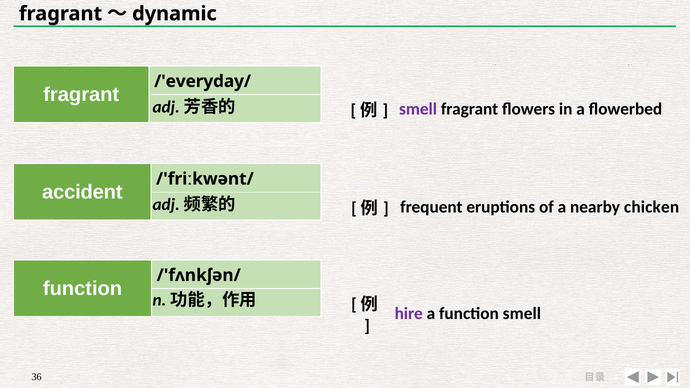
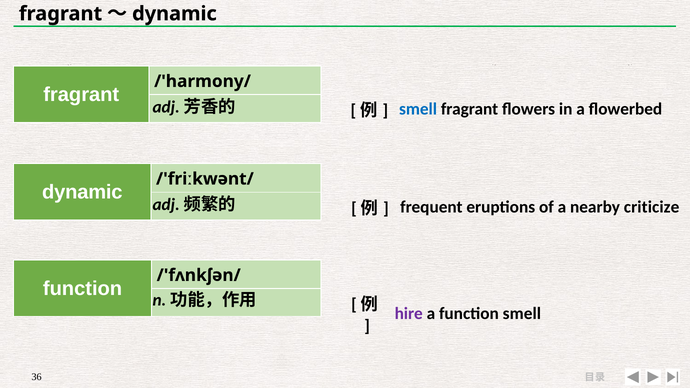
/'everyday/: /'everyday/ -> /'harmony/ (202, 81)
smell colour: purple -> blue (418, 109)
accident: accident -> dynamic (82, 192)
chicken: chicken -> criticize (652, 207)
